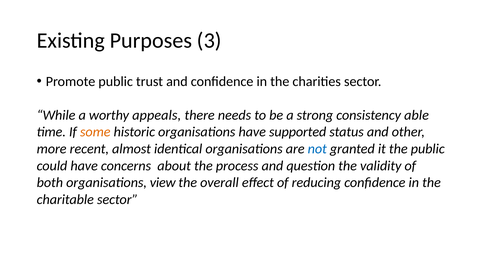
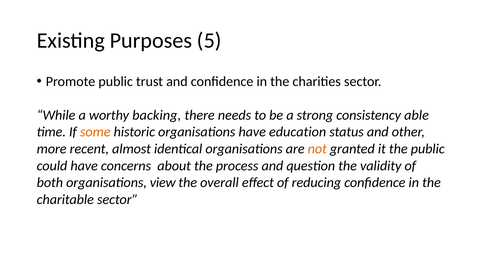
3: 3 -> 5 (209, 40)
appeals: appeals -> backing (157, 115)
supported: supported -> education (298, 132)
not colour: blue -> orange (317, 149)
